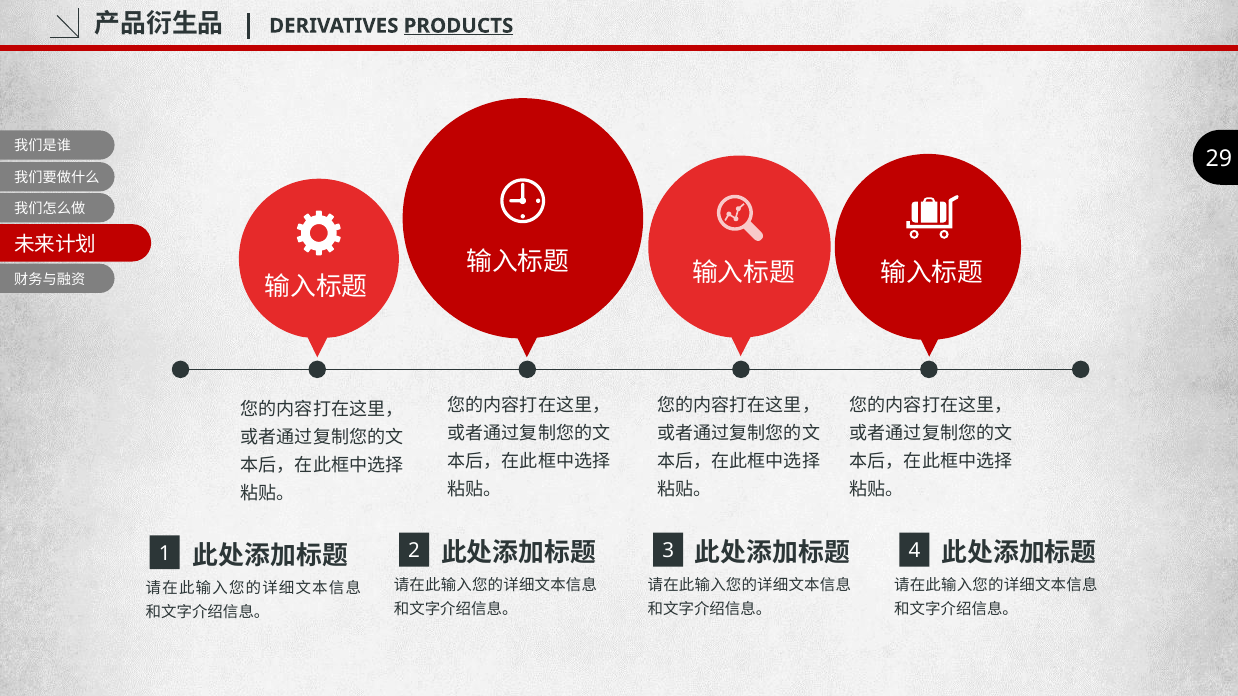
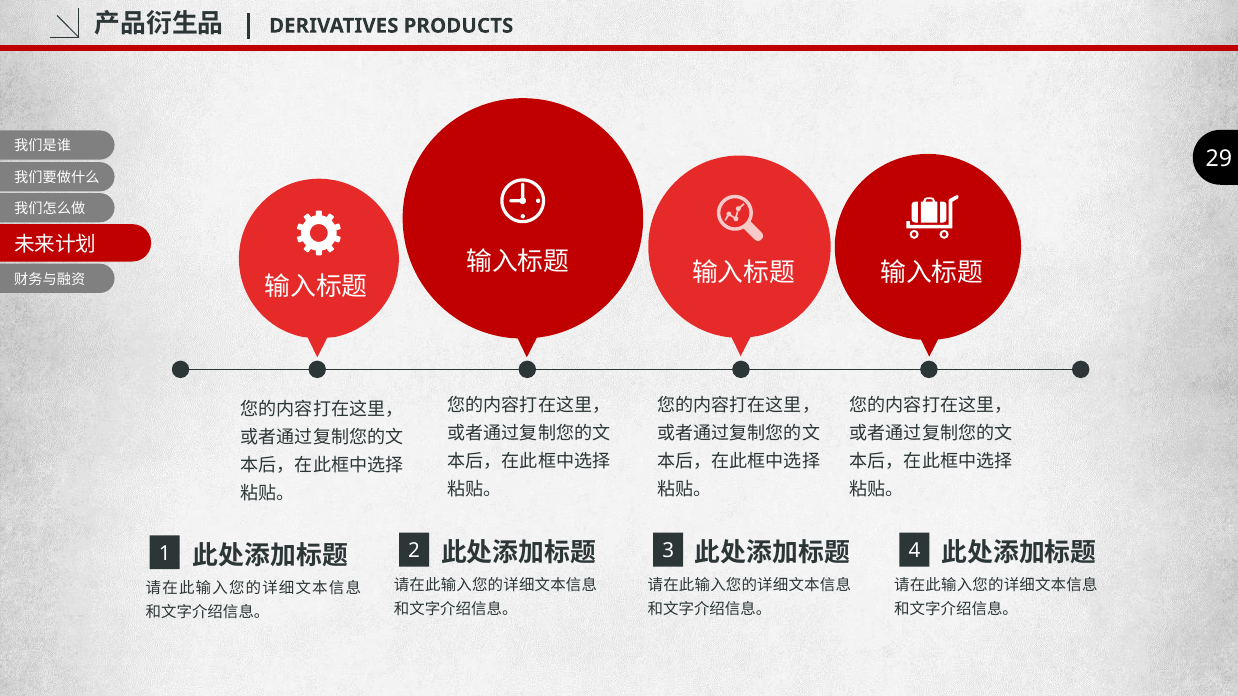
PRODUCTS underline: present -> none (459, 26)
